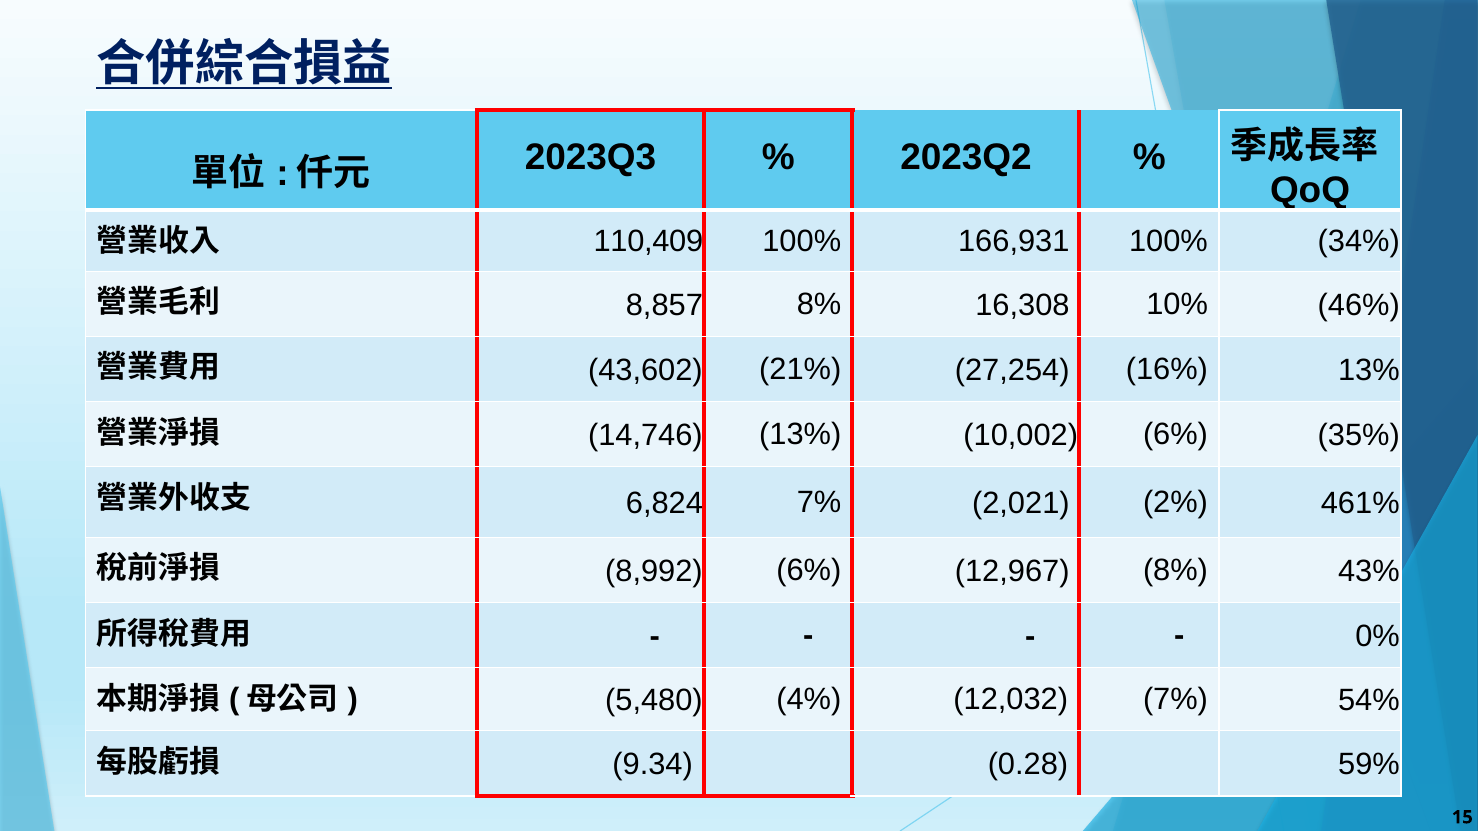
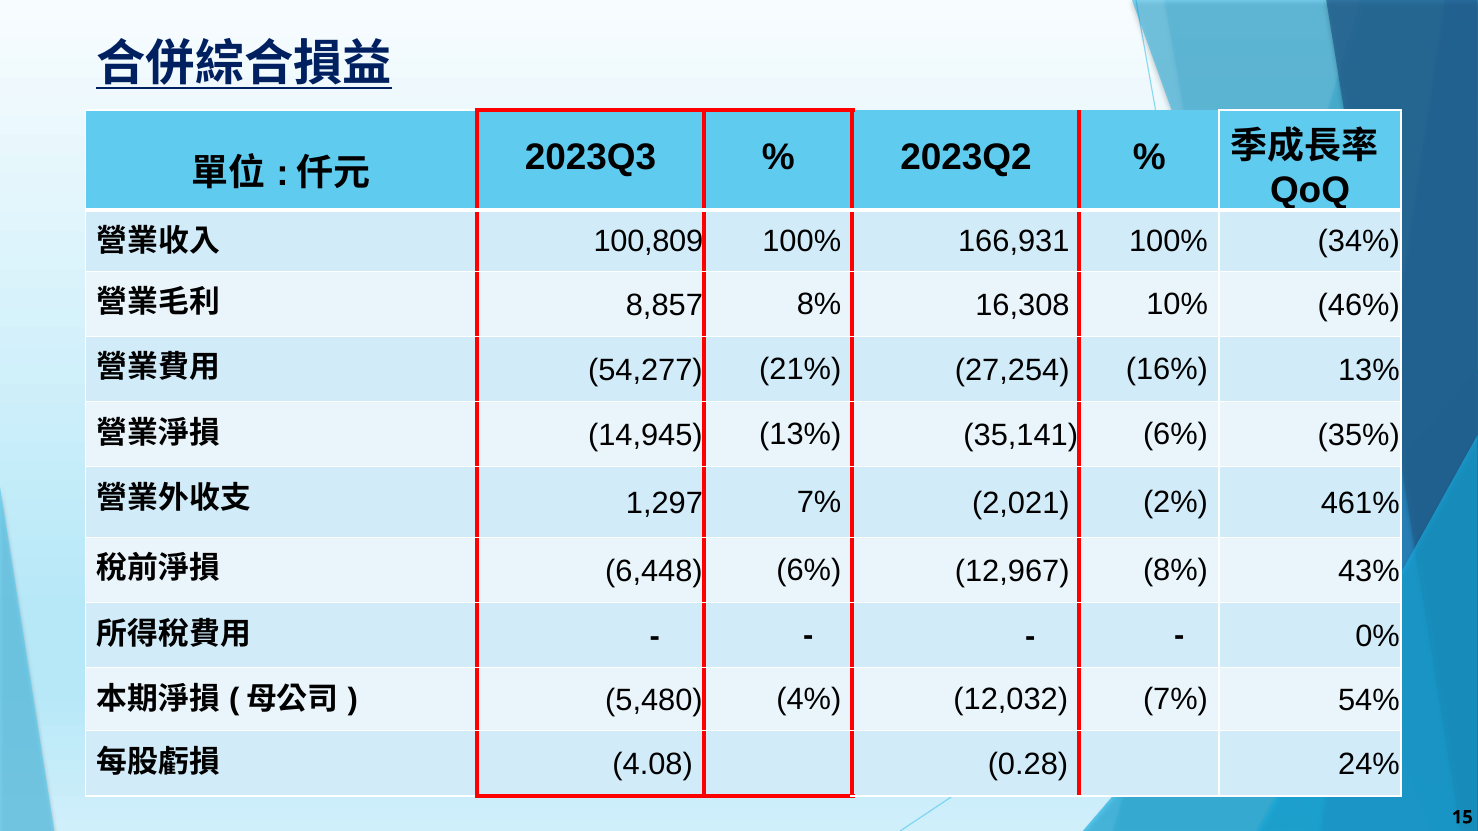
110,409: 110,409 -> 100,809 (648, 242)
43,602: 43,602 -> 54,277 (645, 370)
14,746: 14,746 -> 14,945 (645, 436)
10,002: 10,002 -> 35,141 (1021, 436)
6,824: 6,824 -> 1,297 (664, 504)
8,992: 8,992 -> 6,448 (654, 572)
9.34: 9.34 -> 4.08 (653, 764)
59%: 59% -> 24% (1369, 765)
